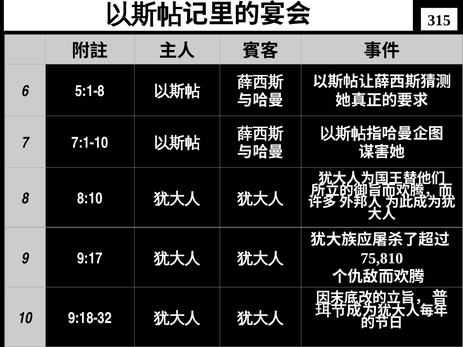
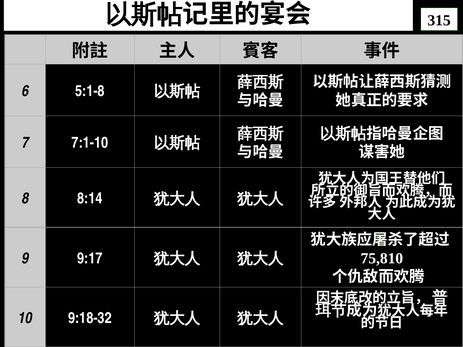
8:10: 8:10 -> 8:14 (90, 199)
